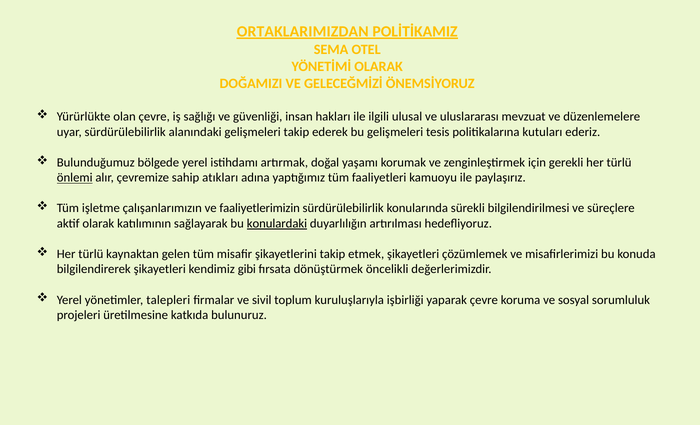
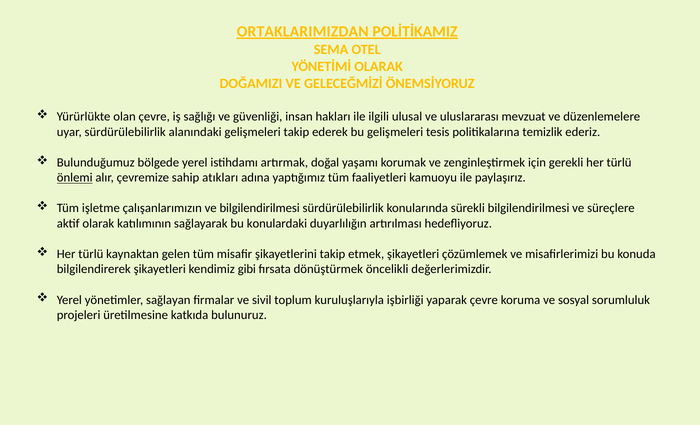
kutuları: kutuları -> temizlik (542, 132)
ve faaliyetlerimizin: faaliyetlerimizin -> bilgilendirilmesi (260, 208)
konulardaki underline: present -> none (277, 224)
talepleri: talepleri -> sağlayan (168, 300)
